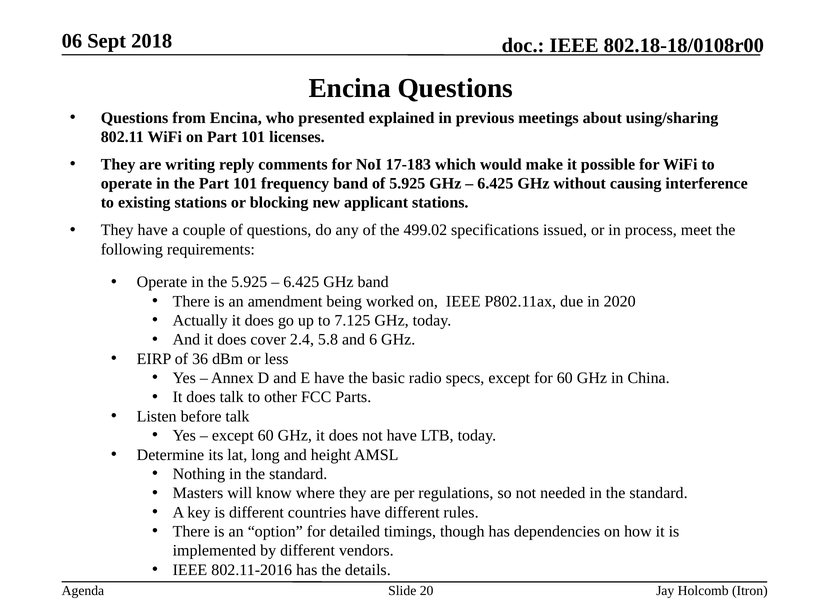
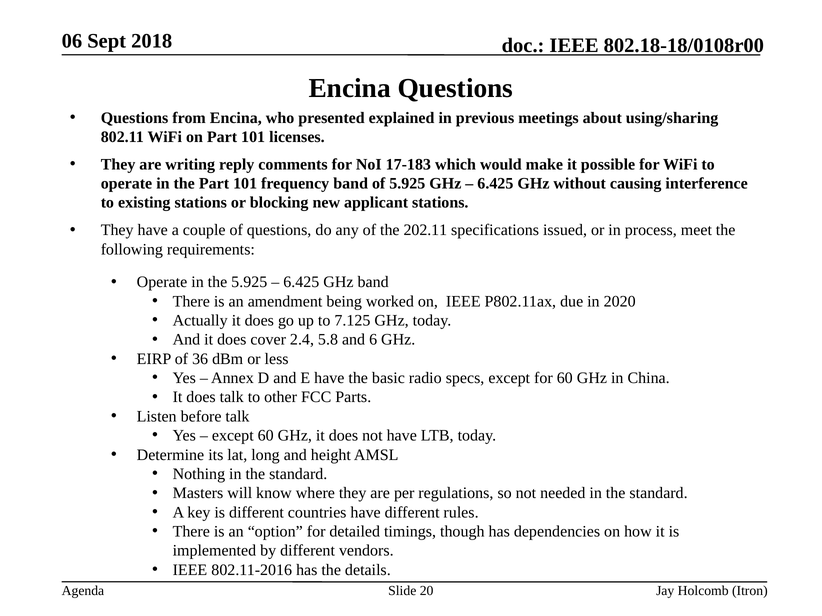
499.02: 499.02 -> 202.11 (425, 230)
